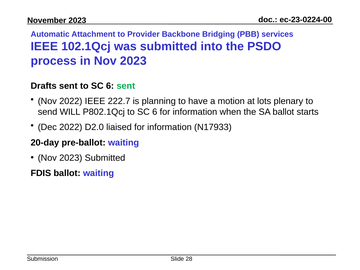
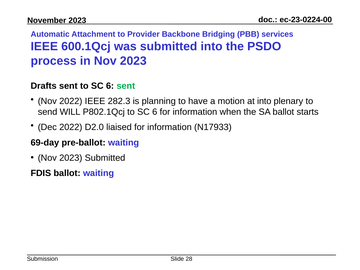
102.1Qcj: 102.1Qcj -> 600.1Qcj (86, 46)
222.7: 222.7 -> 282.3 (119, 101)
at lots: lots -> into (264, 101)
20-day: 20-day -> 69-day (45, 143)
